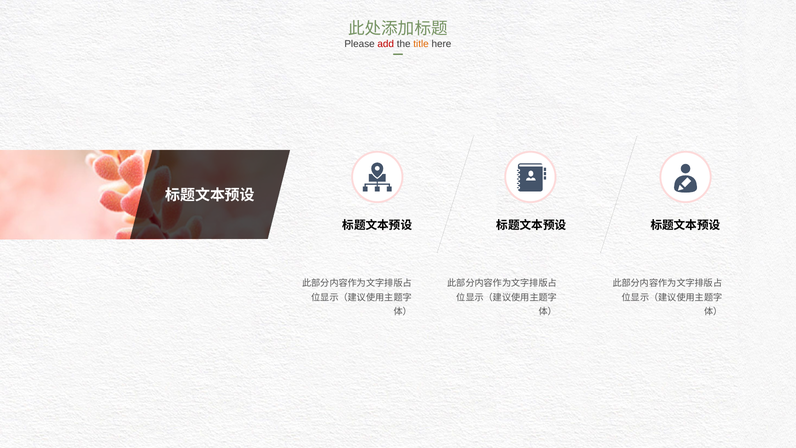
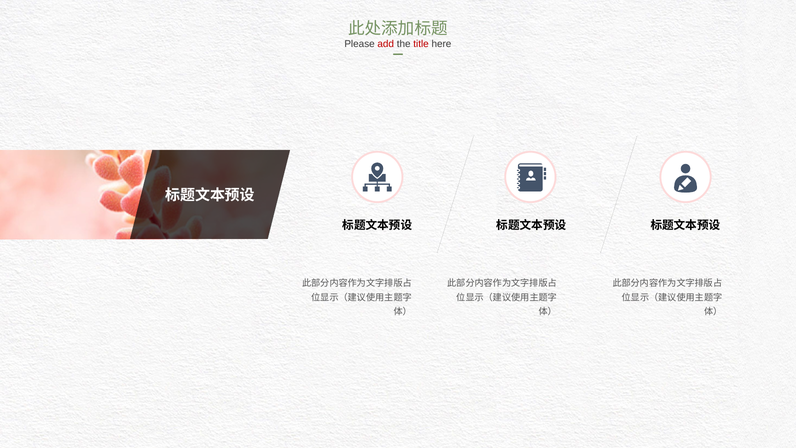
title colour: orange -> red (421, 44)
